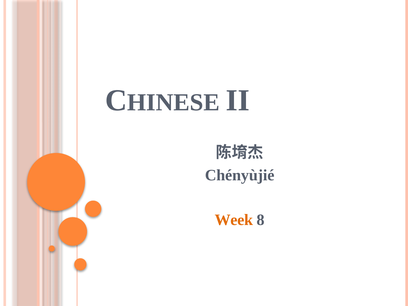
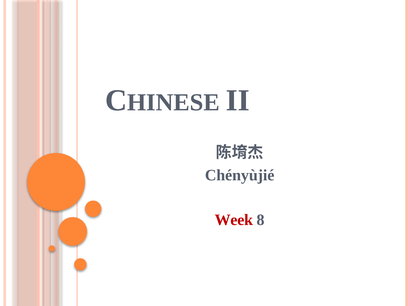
Week colour: orange -> red (234, 220)
